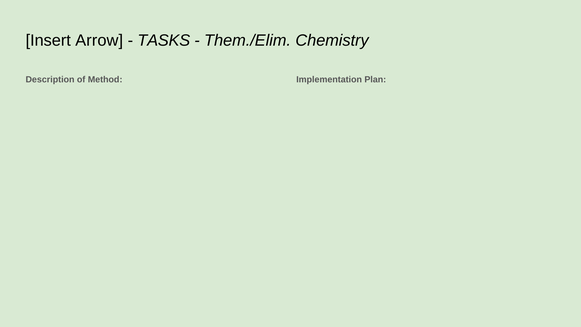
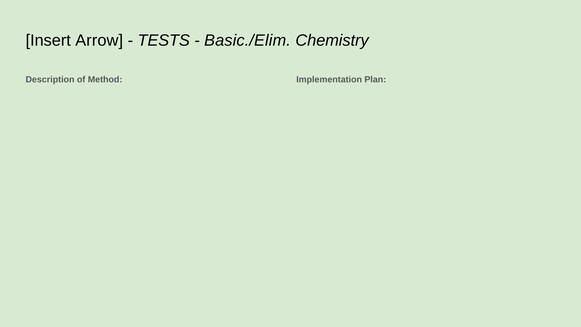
TASKS: TASKS -> TESTS (164, 40)
Them./Elim: Them./Elim -> Basic./Elim (248, 40)
